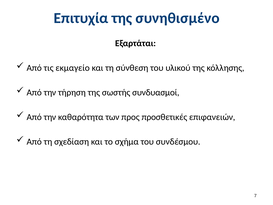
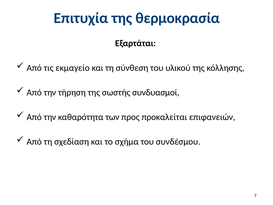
συνηθισμένο: συνηθισμένο -> θερμοκρασία (178, 18)
προσθετικές: προσθετικές -> προκαλείται (164, 117)
